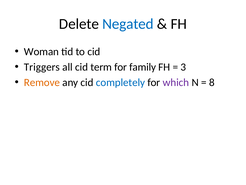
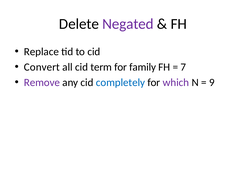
Negated colour: blue -> purple (128, 24)
Woman: Woman -> Replace (41, 52)
Triggers: Triggers -> Convert (42, 67)
3: 3 -> 7 (183, 67)
Remove colour: orange -> purple (42, 82)
8: 8 -> 9 (212, 82)
